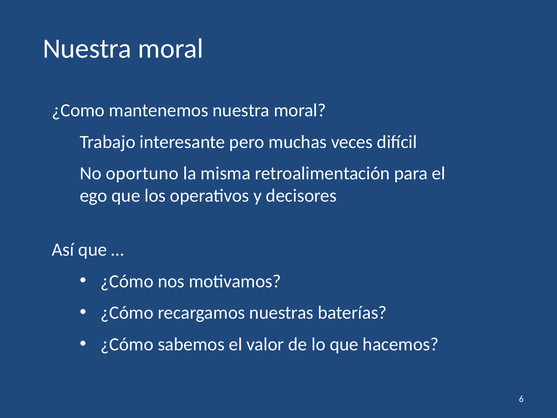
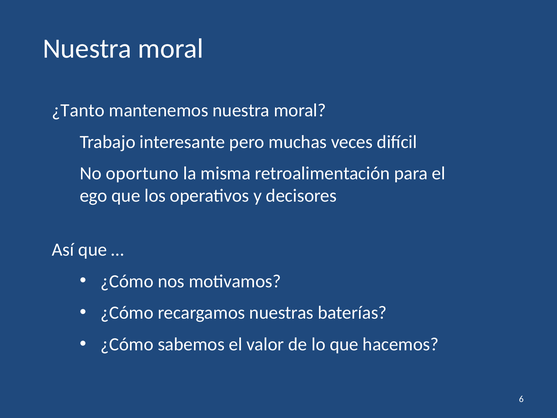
¿Como: ¿Como -> ¿Tanto (78, 110)
